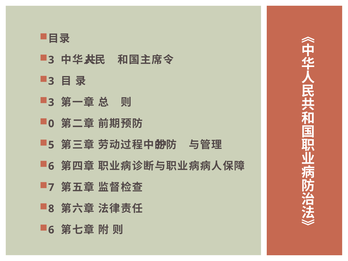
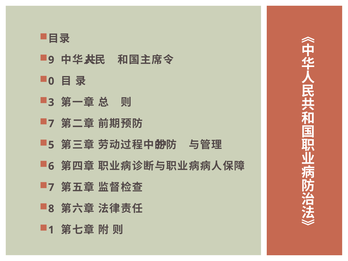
3: 3 -> 9 (51, 60)
3: 3 -> 0 (51, 81)
0: 0 -> 7 (51, 124)
6: 6 -> 1 (51, 230)
